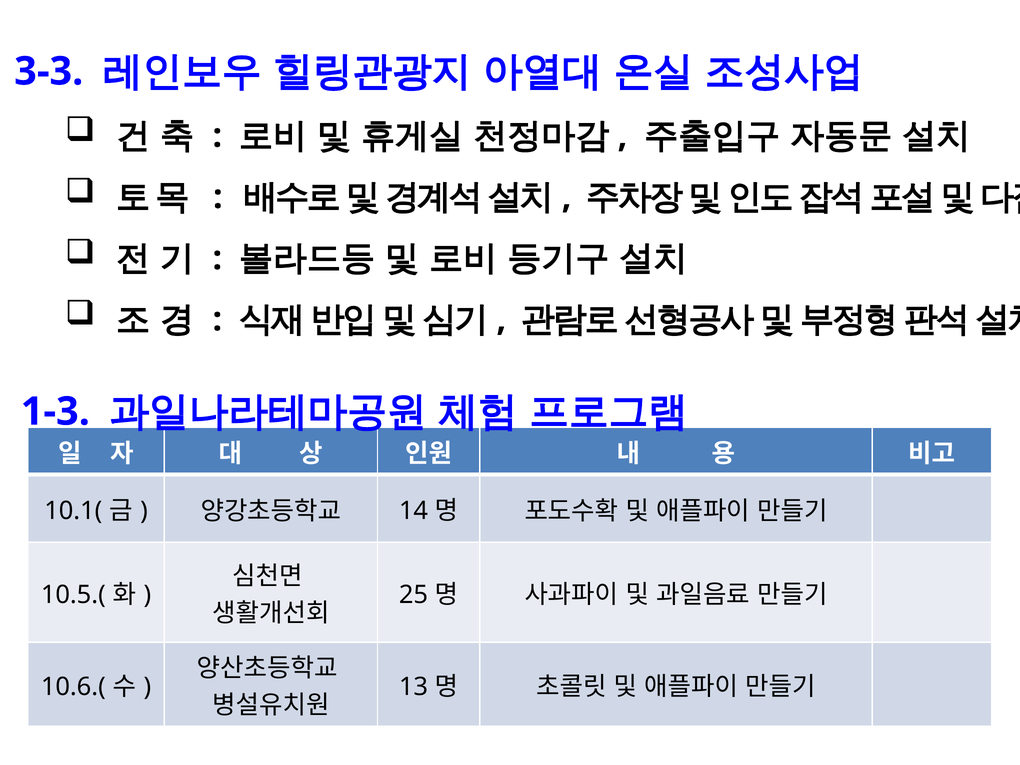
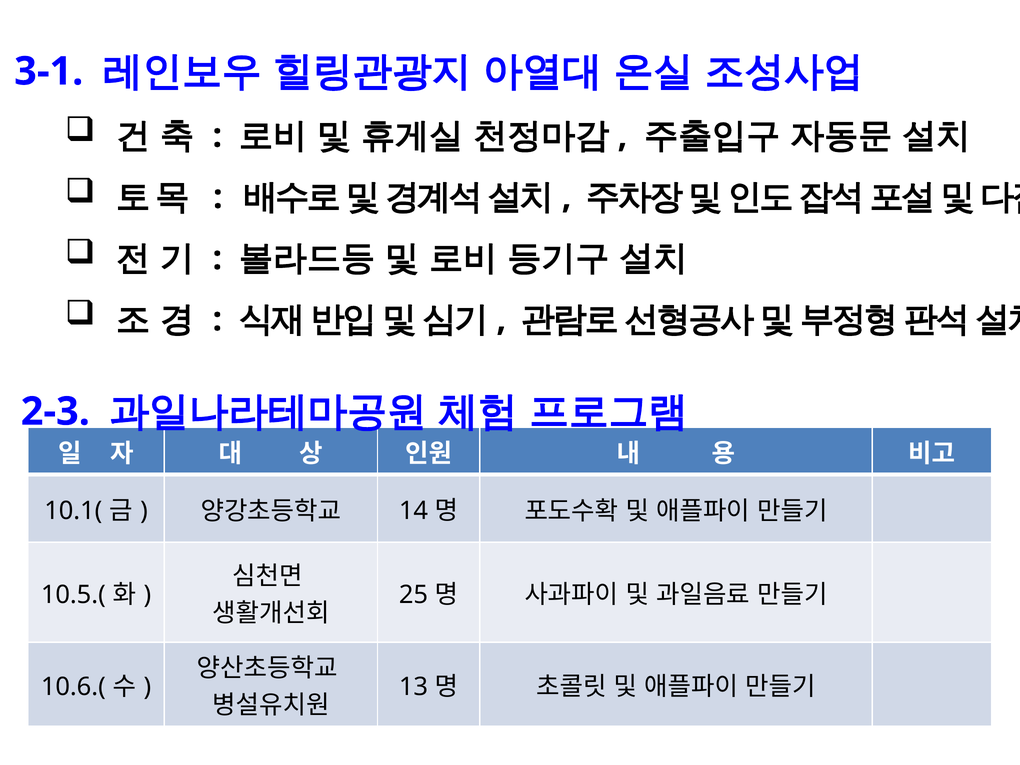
3-3: 3-3 -> 3-1 (49, 71)
1-3: 1-3 -> 2-3 (55, 412)
